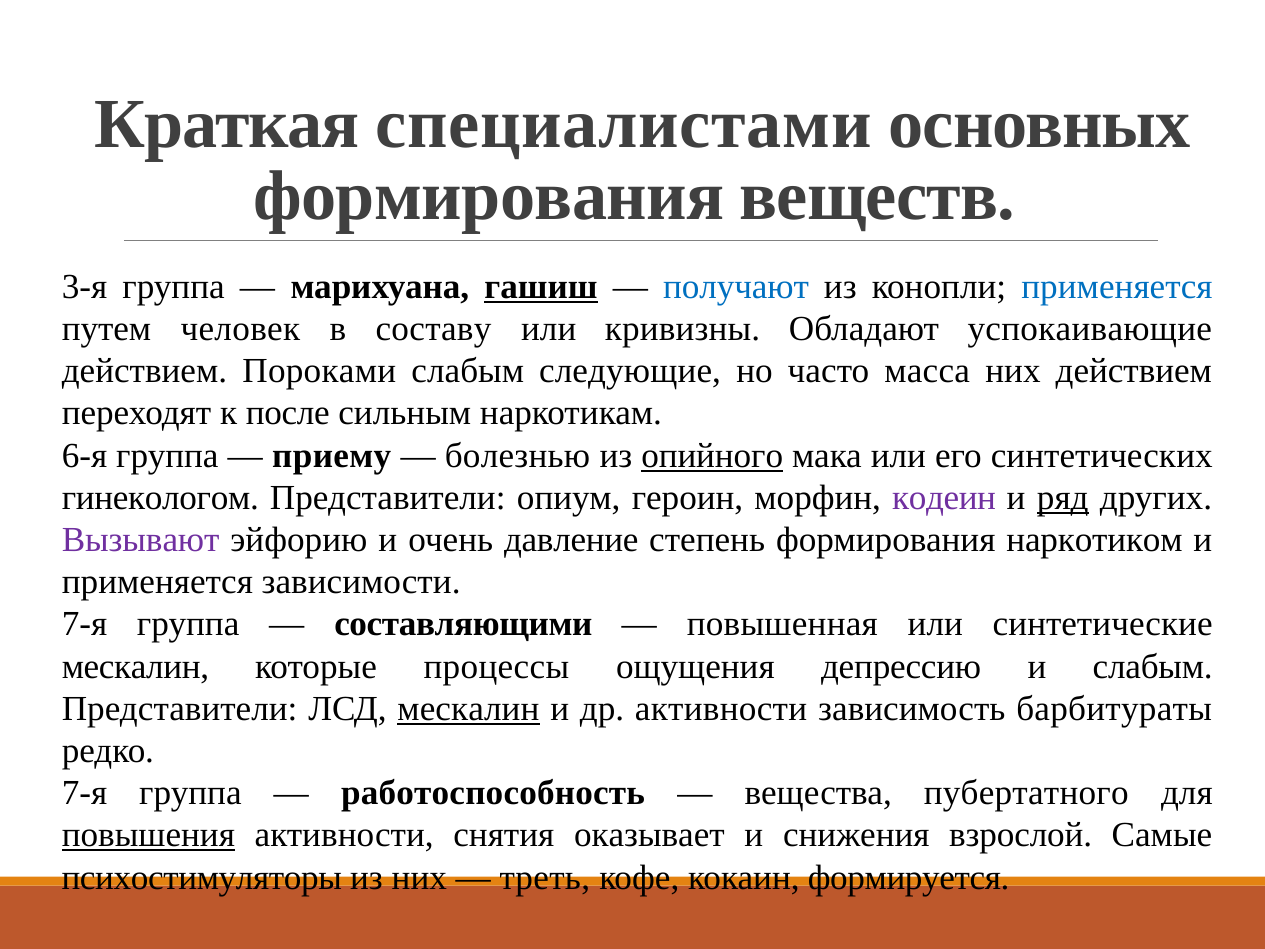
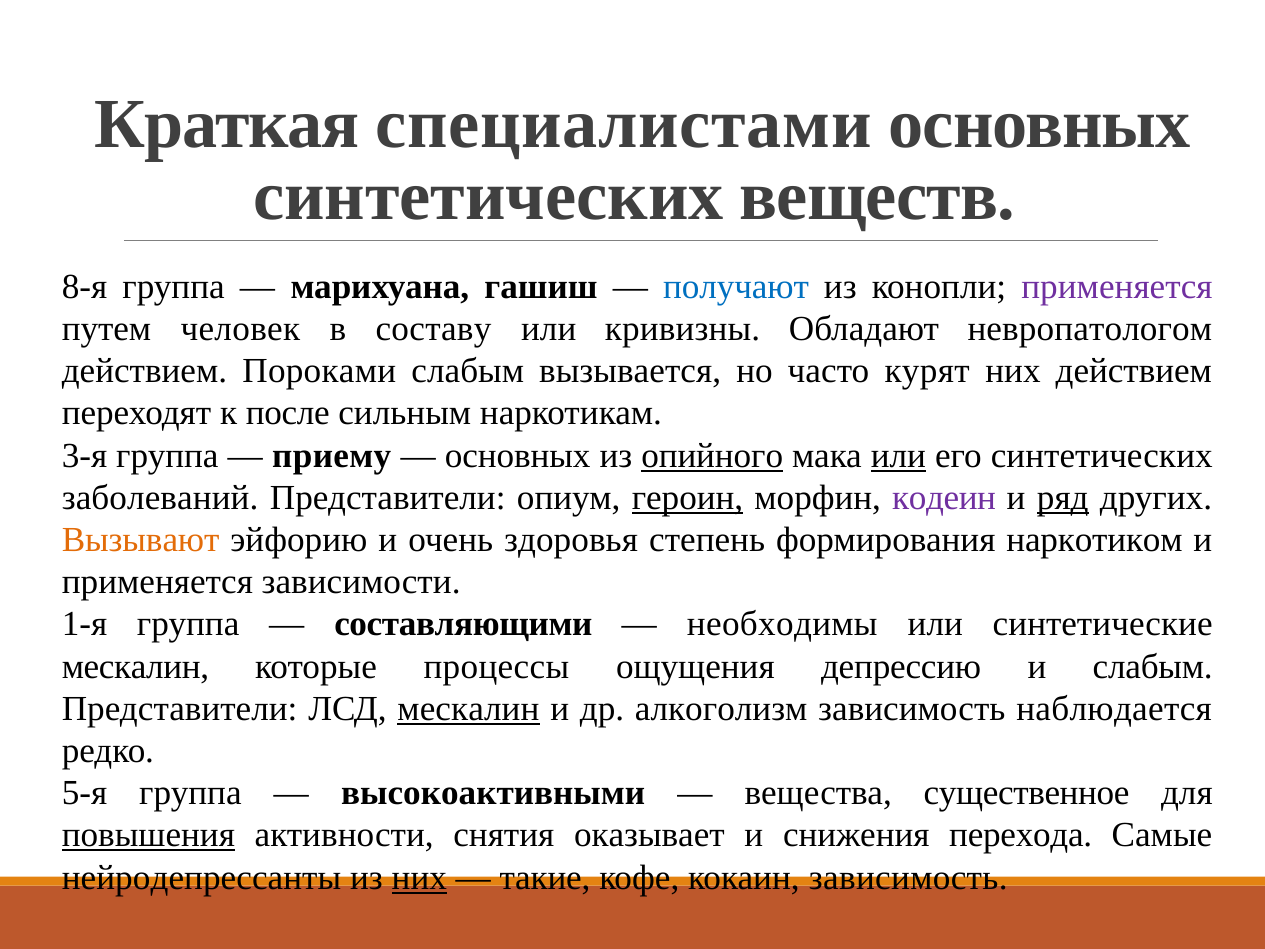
формирования: формирования -> синтетических (489, 196)
3-я: 3-я -> 8-я (85, 287)
гашиш underline: present -> none (541, 287)
применяется colour: blue -> purple (1117, 287)
успокаивающие: успокаивающие -> невропатологом (1090, 329)
следующие: следующие -> вызывается (630, 371)
масса: масса -> курят (927, 371)
6-я: 6-я -> 3-я (85, 455)
болезнью: болезнью -> основных (518, 455)
или underline: none -> present (898, 455)
гинекологом: гинекологом -> заболеваний (160, 498)
героин underline: none -> present (687, 498)
Вызывают colour: purple -> orange (141, 540)
давление: давление -> здоровья (571, 540)
7-я: 7-я -> 1-я (85, 624)
повышенная: повышенная -> необходимы (782, 624)
др активности: активности -> алкоголизм (721, 709)
барбитураты: барбитураты -> наблюдается (1114, 709)
7-я: 7-я -> 5-я (85, 793)
работоспособность: работоспособность -> высокоактивными (493, 793)
пубертатного: пубертатного -> существенное (1027, 793)
взрослой: взрослой -> перехода (1021, 835)
психостимуляторы: психостимуляторы -> нейродепрессанты (202, 877)
них underline: none -> present (419, 877)
треть: треть -> такие (545, 877)
кокаин формируется: формируется -> зависимость (908, 877)
